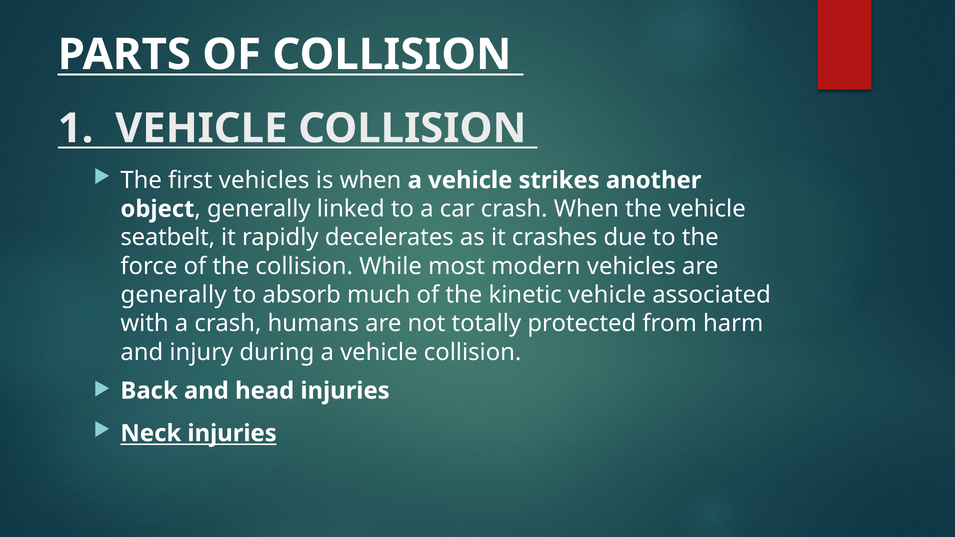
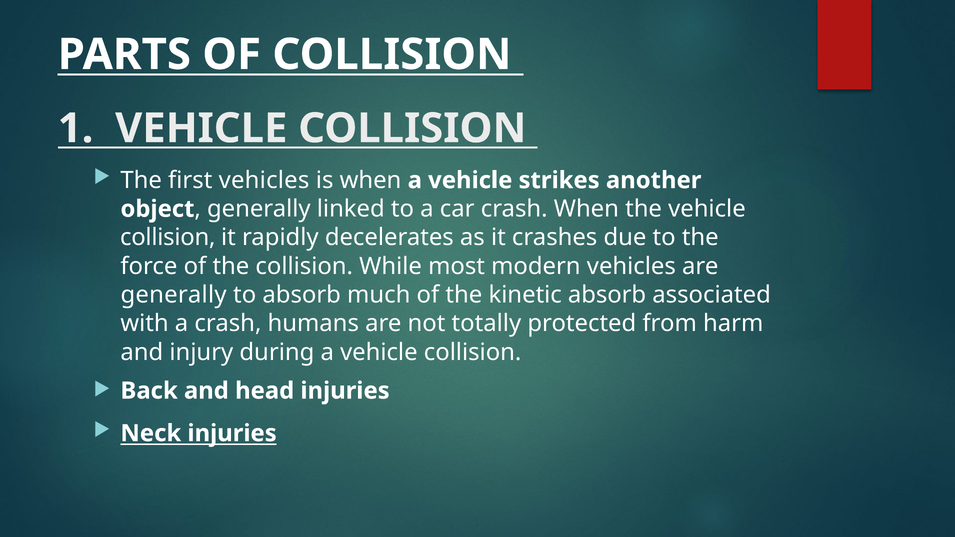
seatbelt: seatbelt -> collision (168, 238)
kinetic vehicle: vehicle -> absorb (607, 295)
